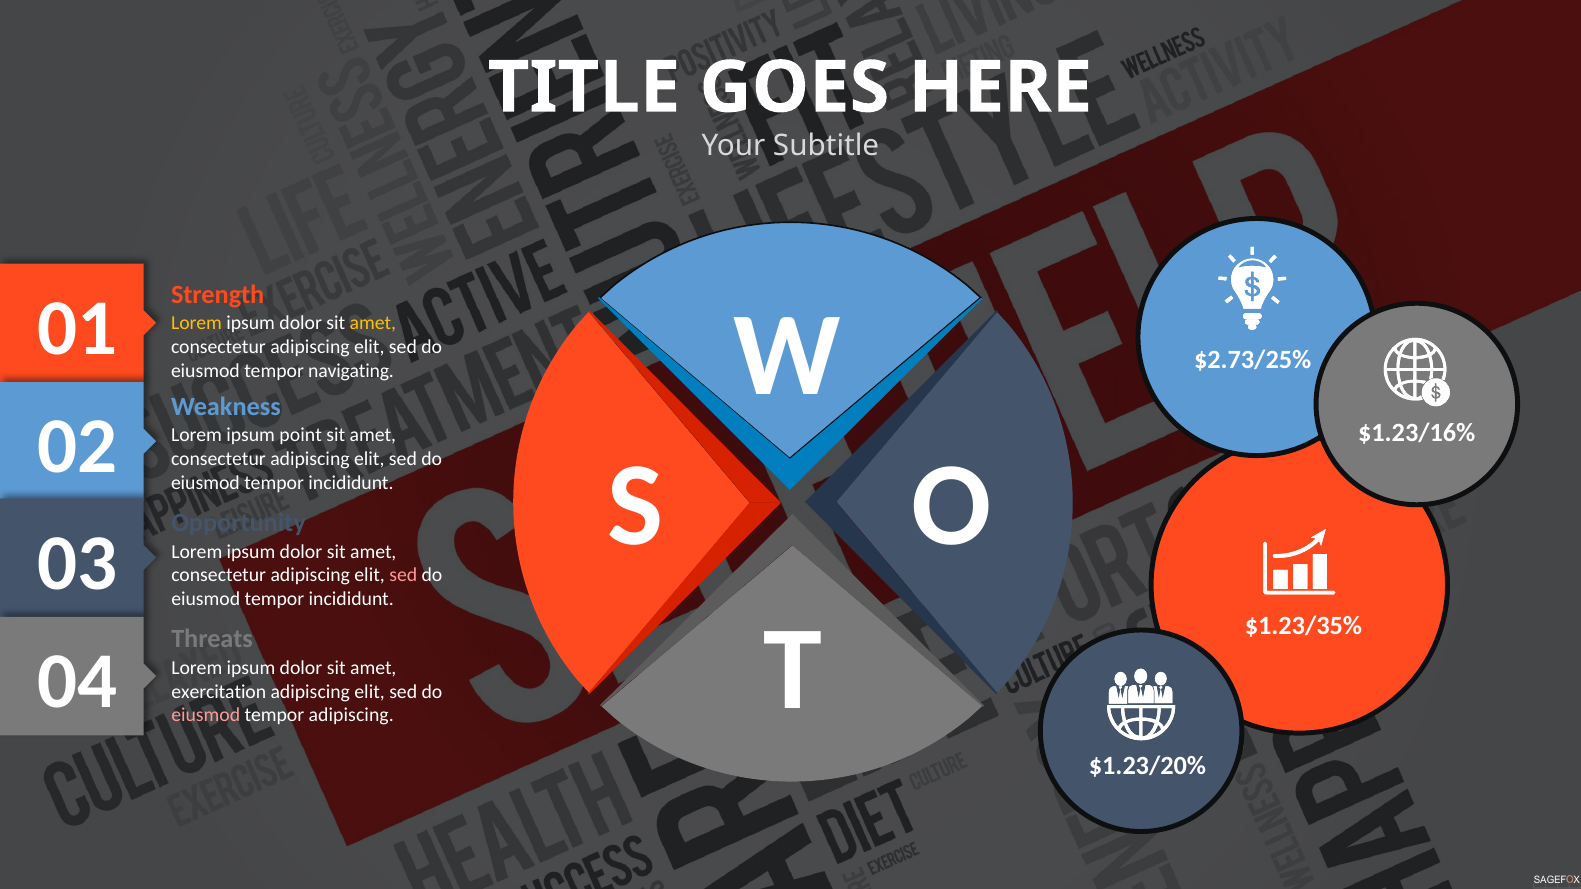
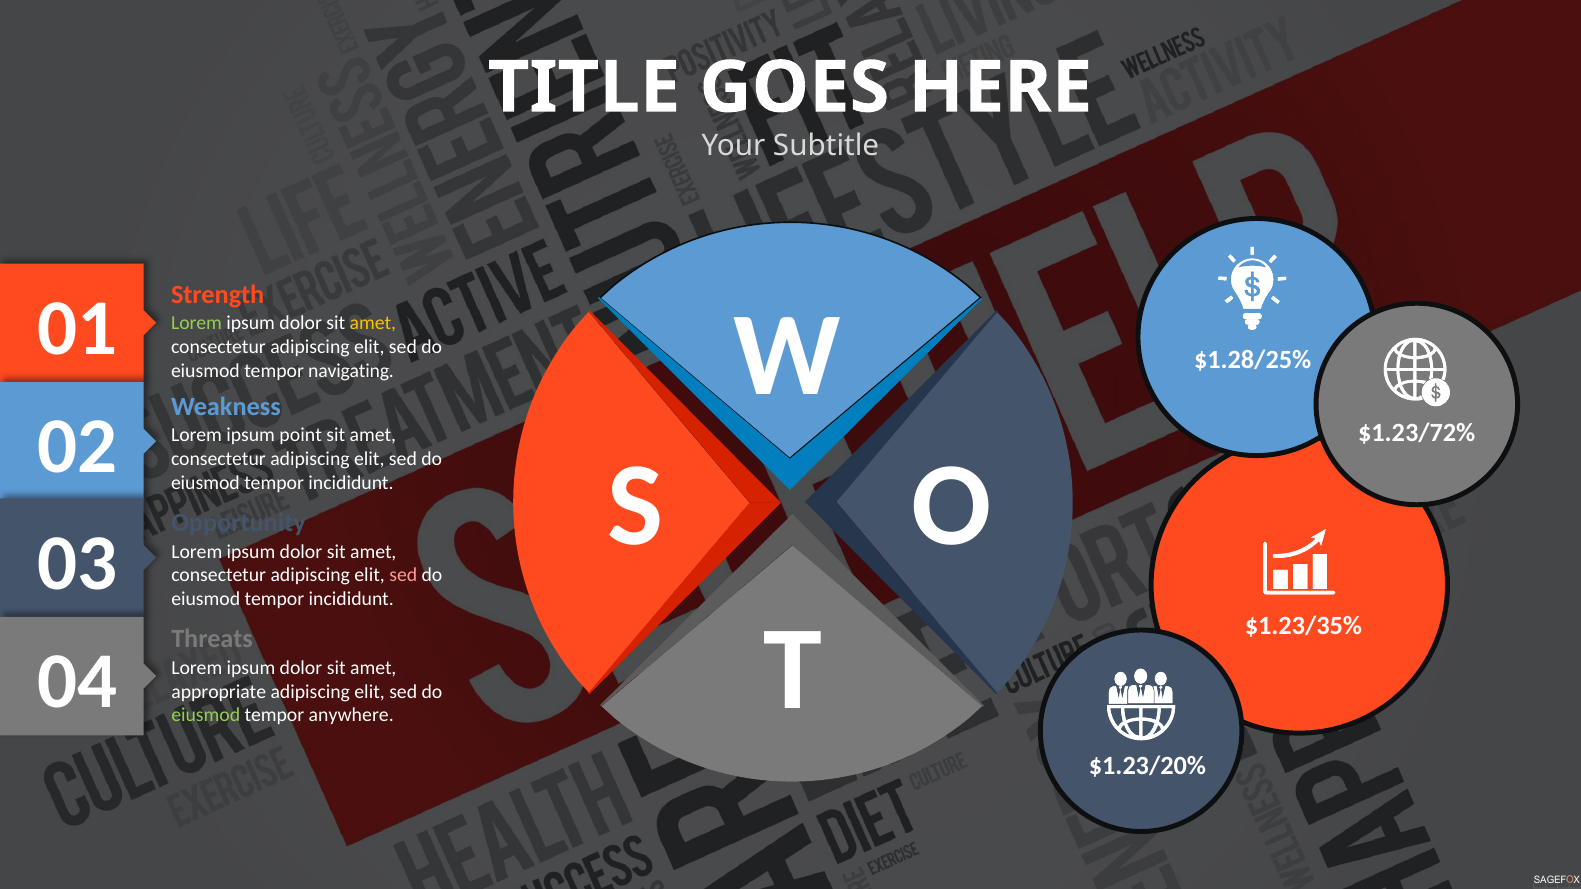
Lorem colour: yellow -> light green (197, 324)
$2.73/25%: $2.73/25% -> $1.28/25% (1253, 360)
$1.23/16%: $1.23/16% -> $1.23/72% (1417, 433)
exercitation: exercitation -> appropriate (219, 692)
eiusmod colour: pink -> light green (206, 715)
tempor adipiscing: adipiscing -> anywhere (351, 715)
